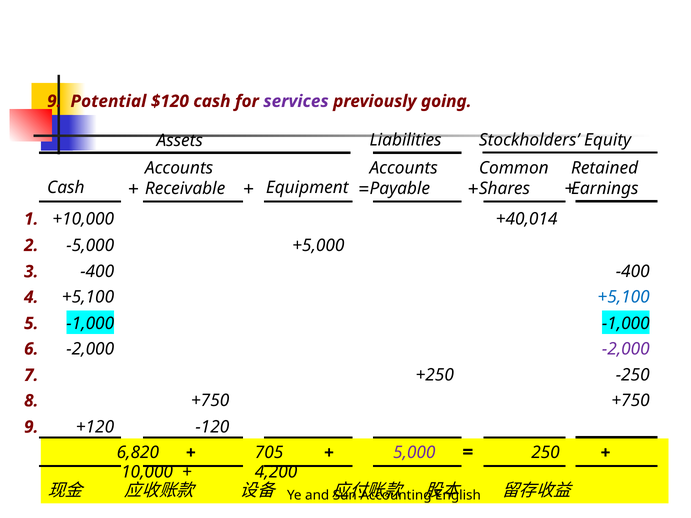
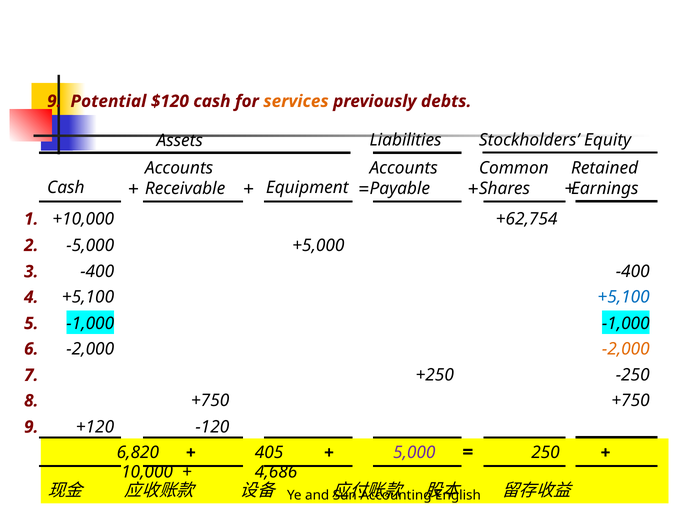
services colour: purple -> orange (296, 101)
going: going -> debts (446, 101)
+40,014: +40,014 -> +62,754 (527, 219)
-2,000 colour: purple -> orange (626, 349)
705: 705 -> 405 (269, 453)
4,200: 4,200 -> 4,686 (276, 472)
